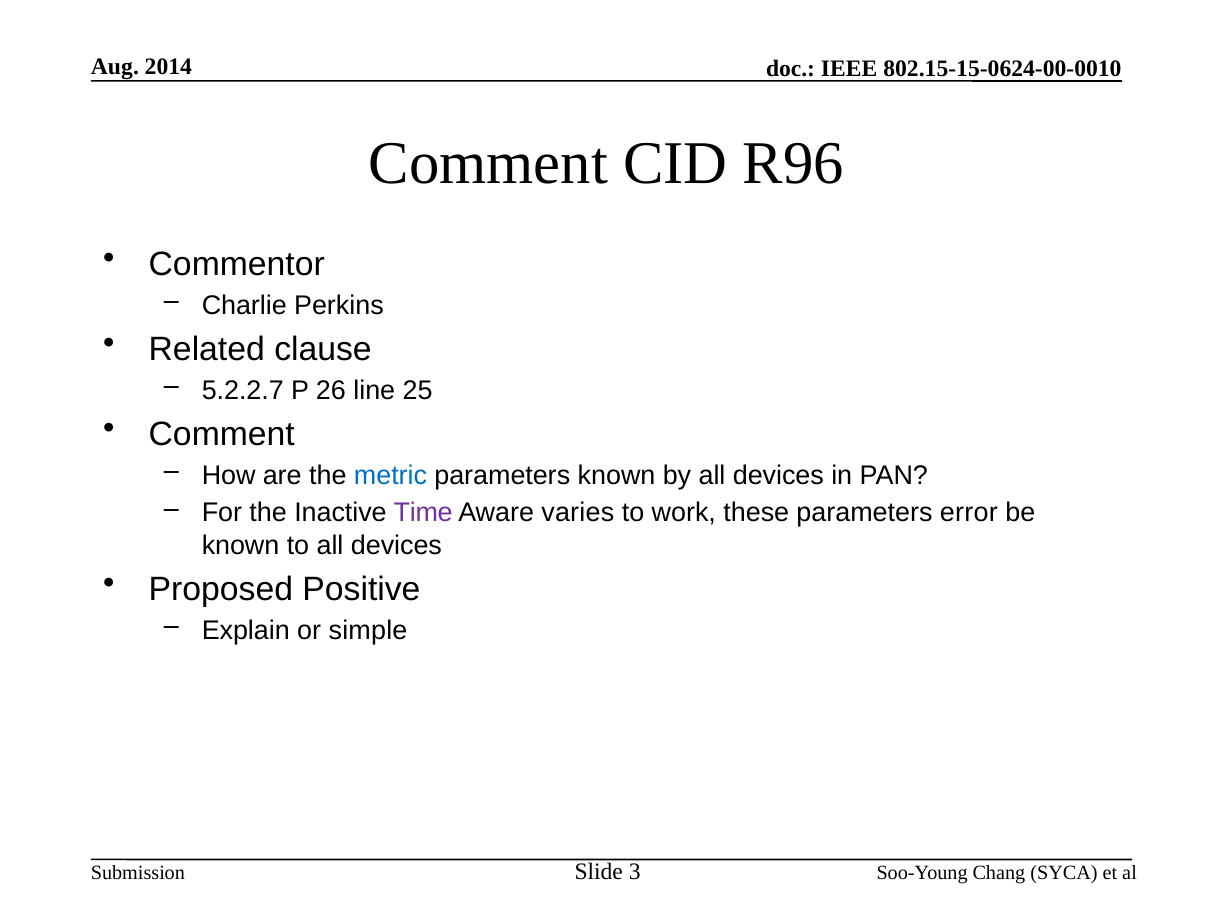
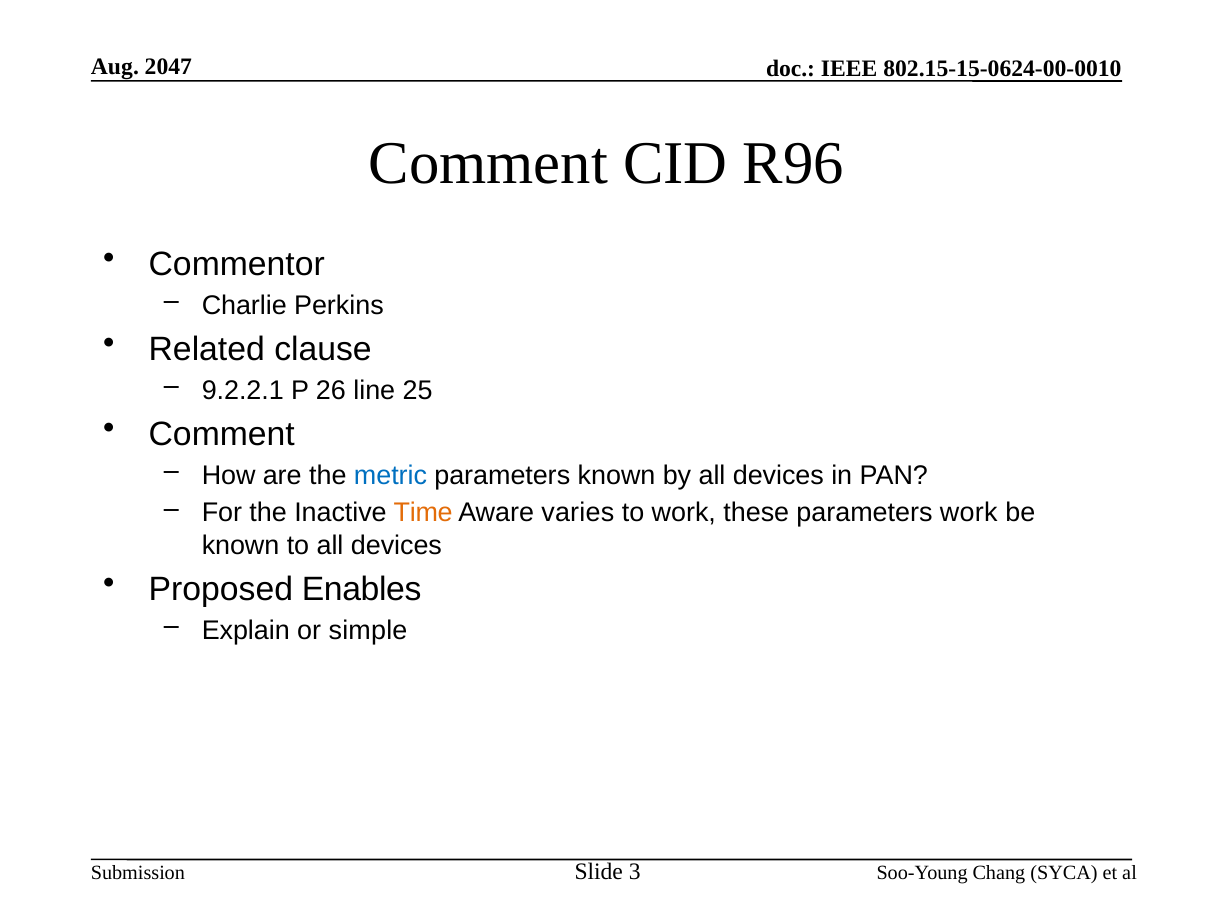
2014: 2014 -> 2047 (168, 67)
5.2.2.7: 5.2.2.7 -> 9.2.2.1 (243, 390)
Time colour: purple -> orange (423, 513)
parameters error: error -> work (969, 513)
Positive: Positive -> Enables (362, 589)
